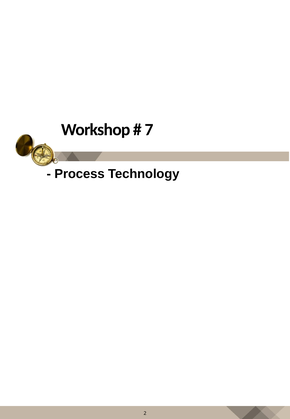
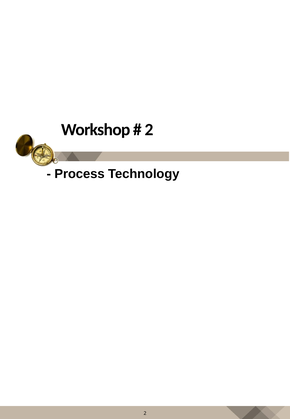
7: 7 -> 2 (149, 130)
